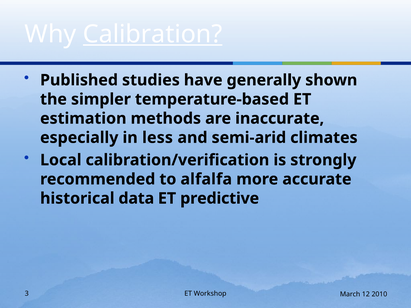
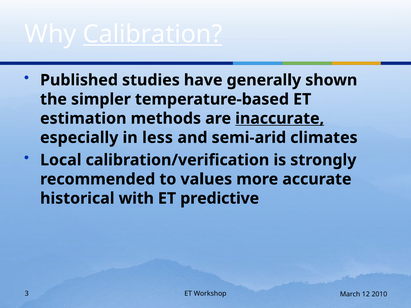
inaccurate underline: none -> present (280, 119)
alfalfa: alfalfa -> values (206, 179)
data: data -> with (136, 199)
